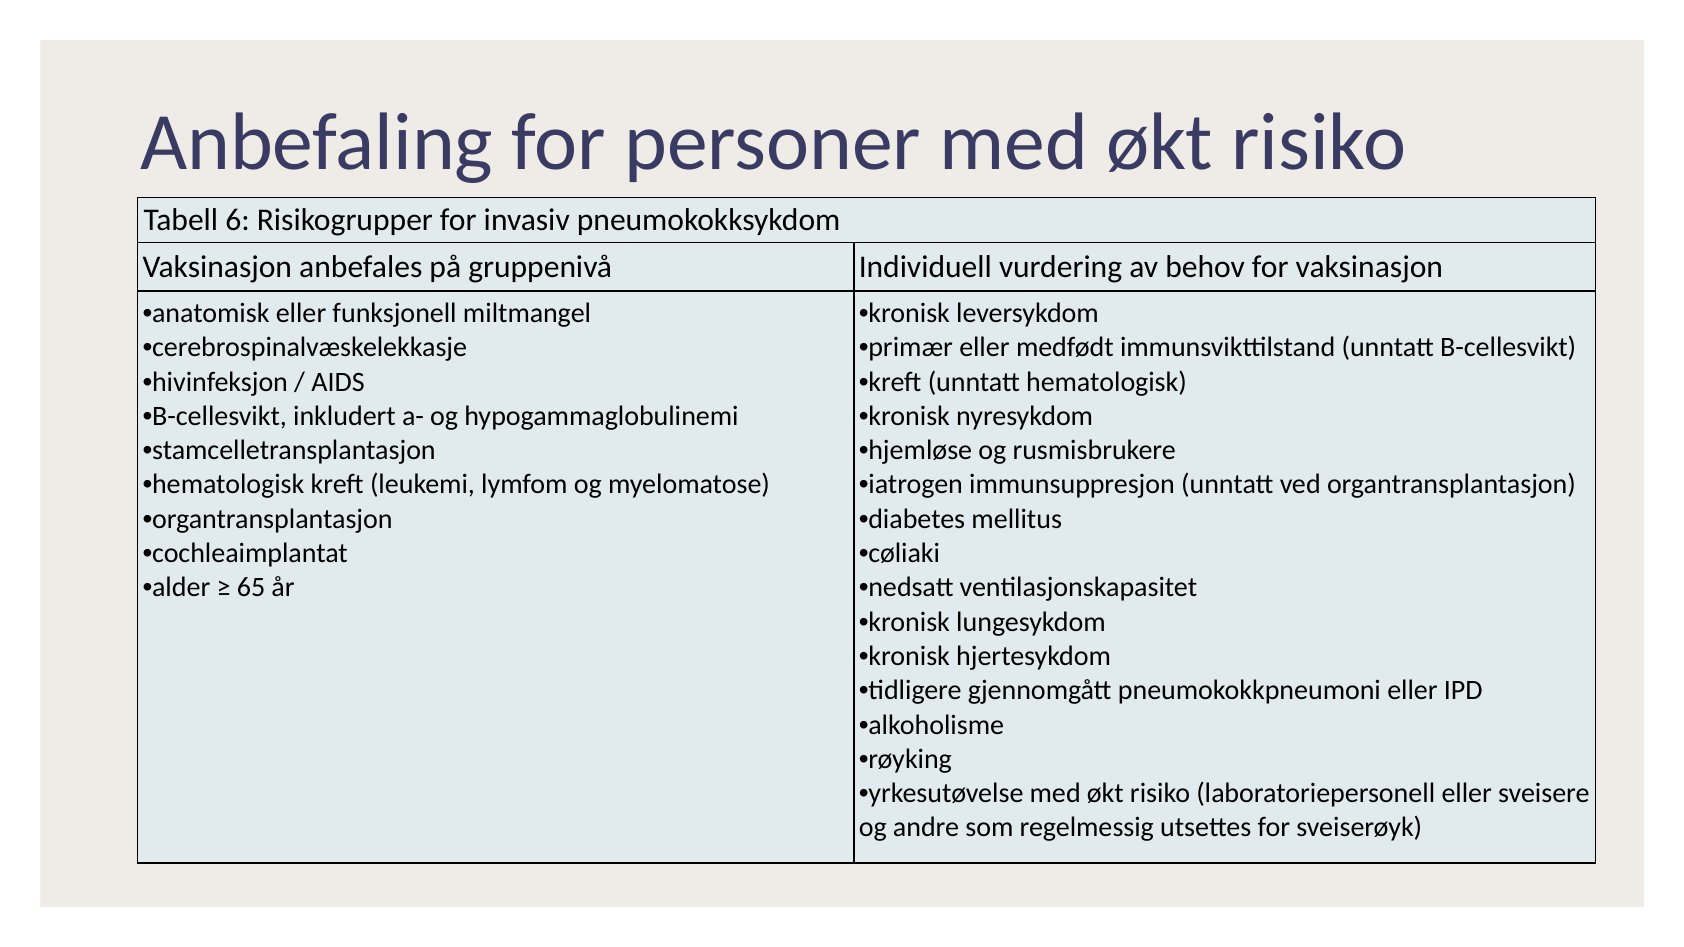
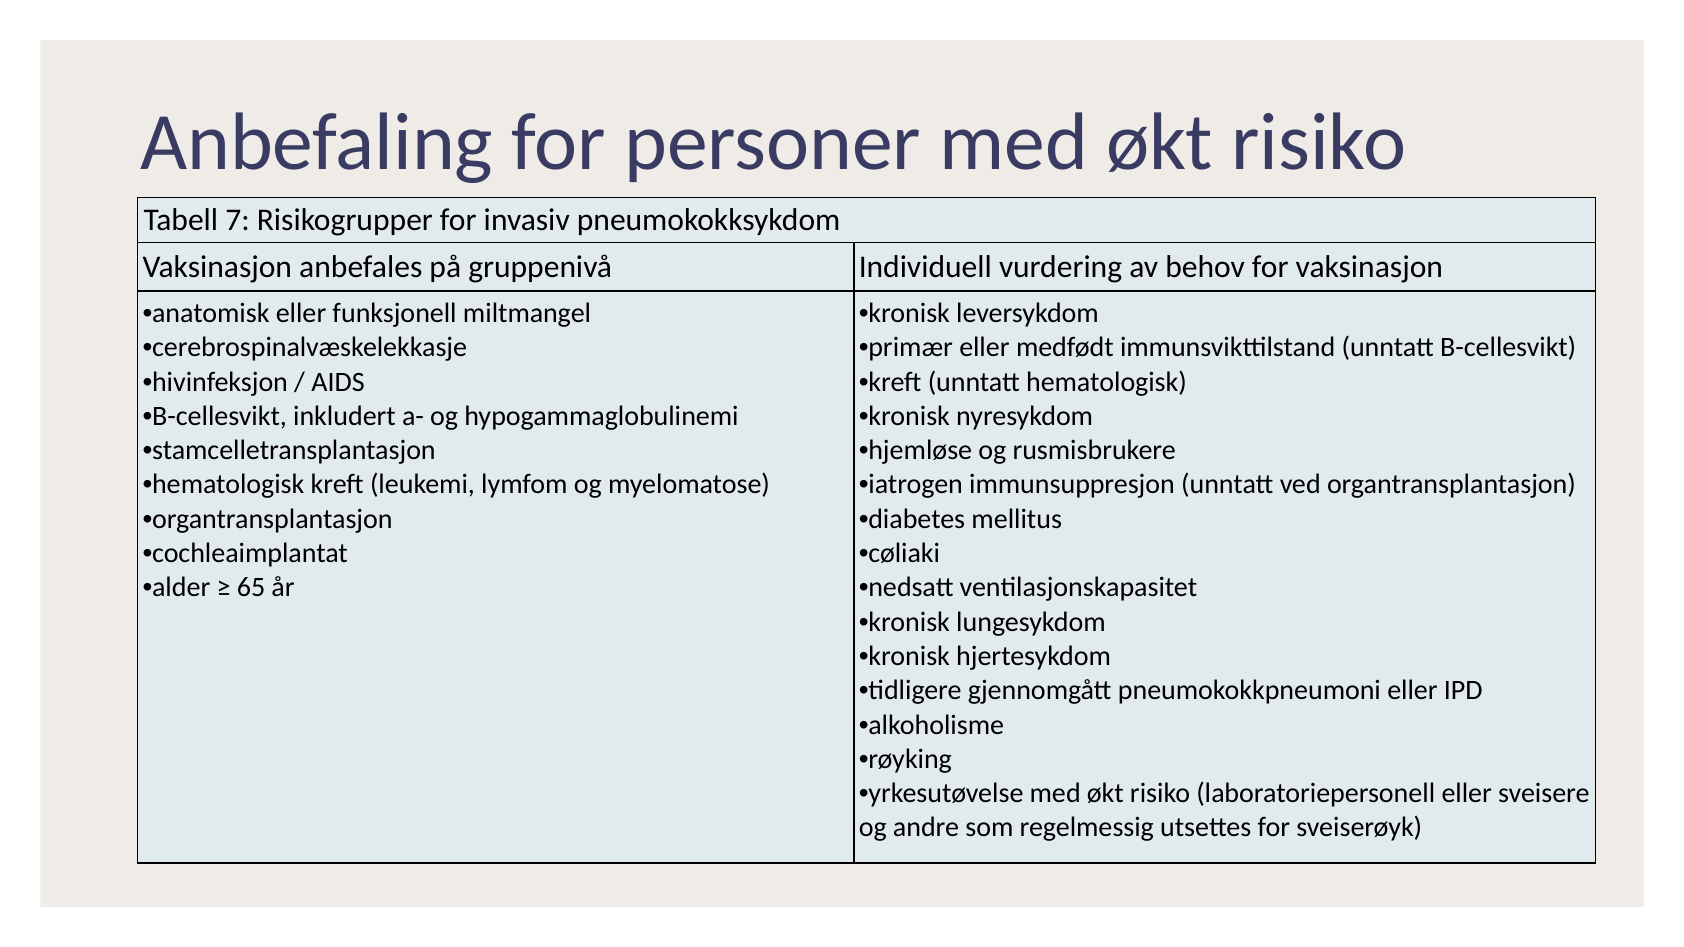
6: 6 -> 7 (238, 220)
